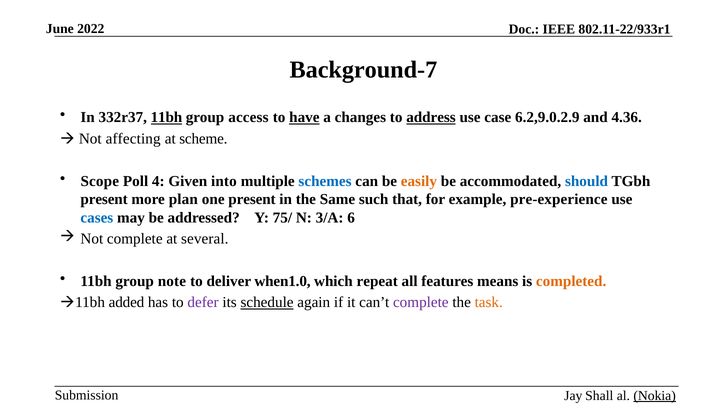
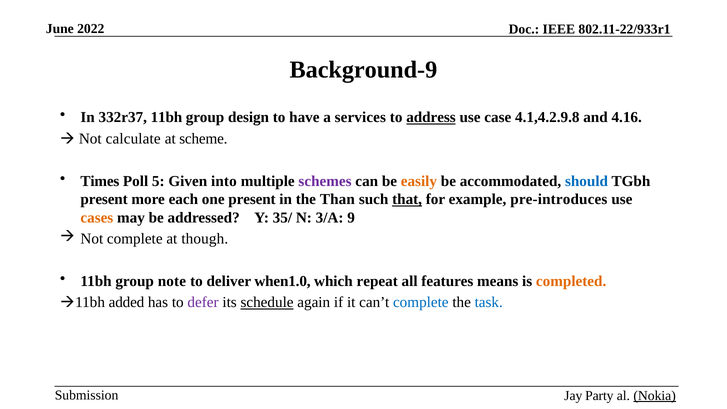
Background-7: Background-7 -> Background-9 (363, 70)
11bh underline: present -> none (166, 117)
access: access -> design (249, 117)
have underline: present -> none (304, 117)
changes: changes -> services (360, 117)
6.2,9.0.2.9: 6.2,9.0.2.9 -> 4.1,4.2.9.8 (547, 117)
4.36: 4.36 -> 4.16 (627, 117)
affecting: affecting -> calculate (133, 139)
Scope: Scope -> Times (100, 181)
4: 4 -> 5 (158, 181)
schemes colour: blue -> purple (325, 181)
plan: plan -> each (183, 199)
Same: Same -> Than (337, 199)
that underline: none -> present (407, 199)
pre-experience: pre-experience -> pre-introduces (559, 199)
cases colour: blue -> orange (97, 218)
75/: 75/ -> 35/ (282, 218)
6: 6 -> 9 (351, 218)
several: several -> though (205, 239)
complete colour: purple -> blue (421, 302)
task colour: orange -> blue (489, 302)
Shall: Shall -> Party (599, 396)
